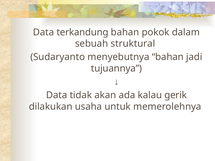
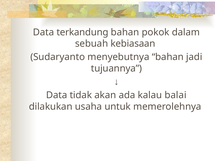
struktural: struktural -> kebiasaan (133, 44)
gerik: gerik -> balai (176, 95)
